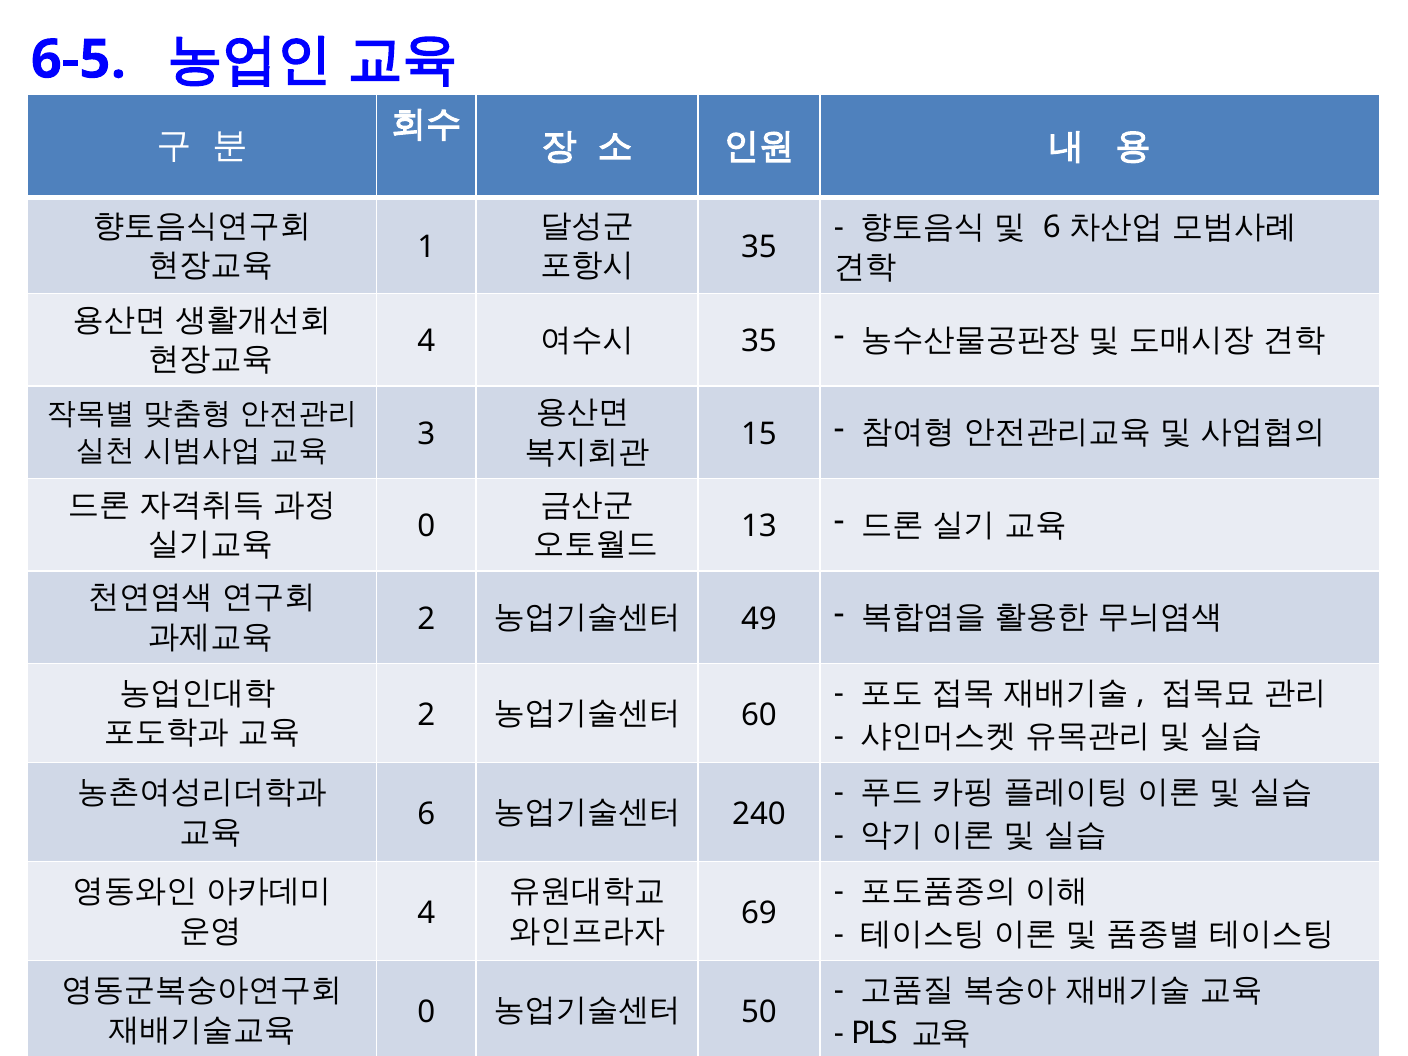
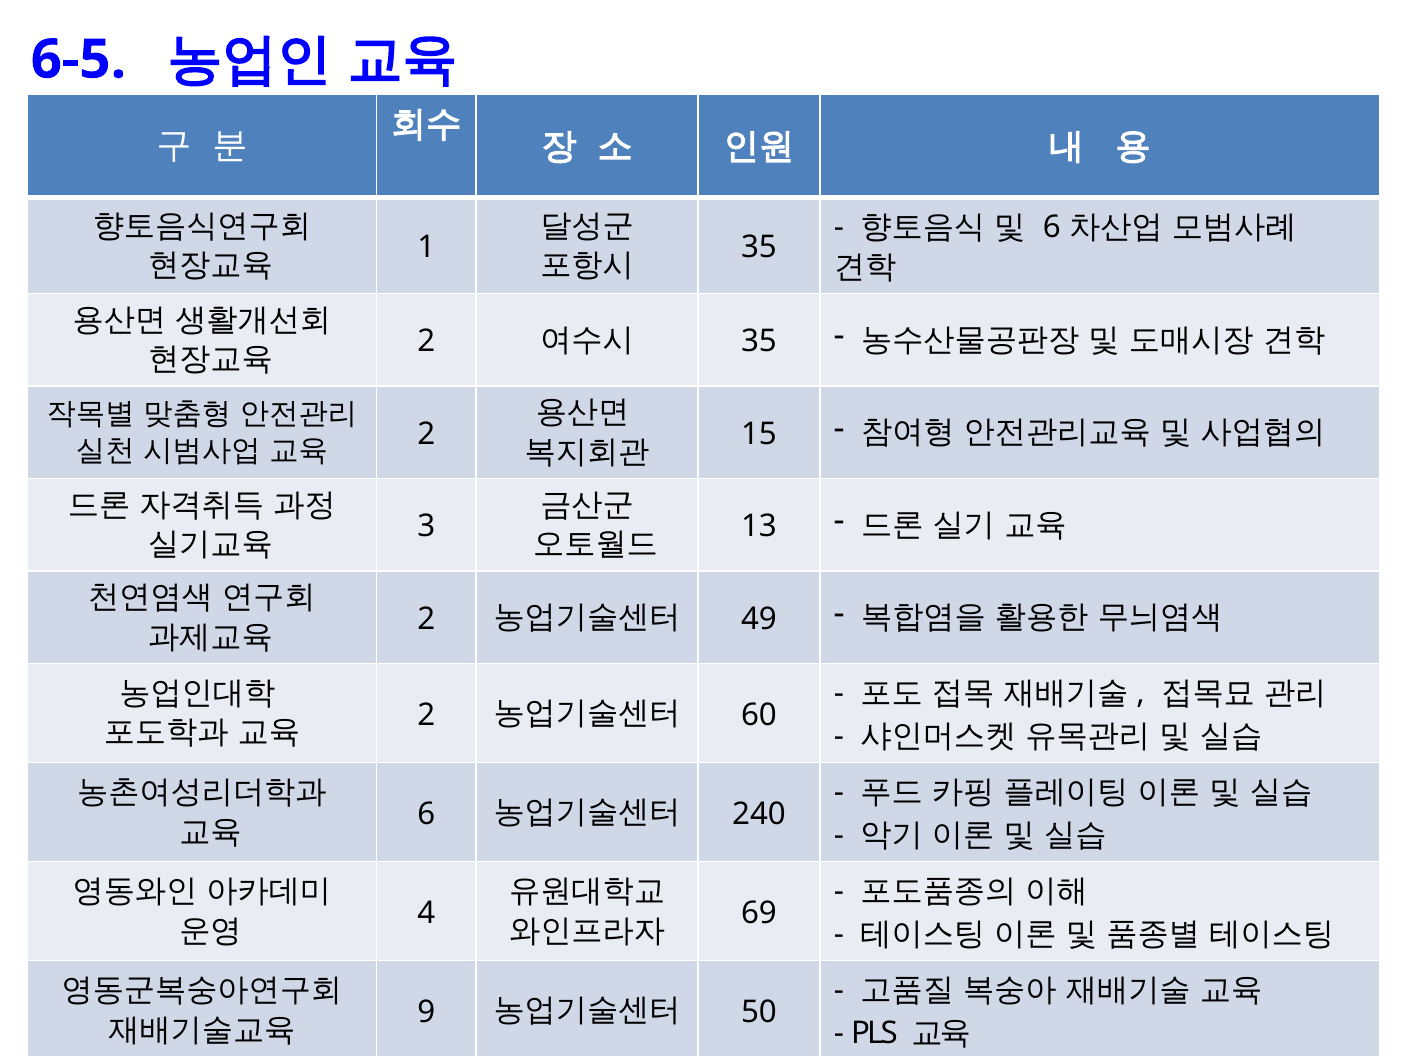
4: 4 -> 2 (426, 341)
3: 3 -> 2 (426, 434)
0: 0 -> 3 (426, 526)
0: 0 -> 9 (426, 1012)
